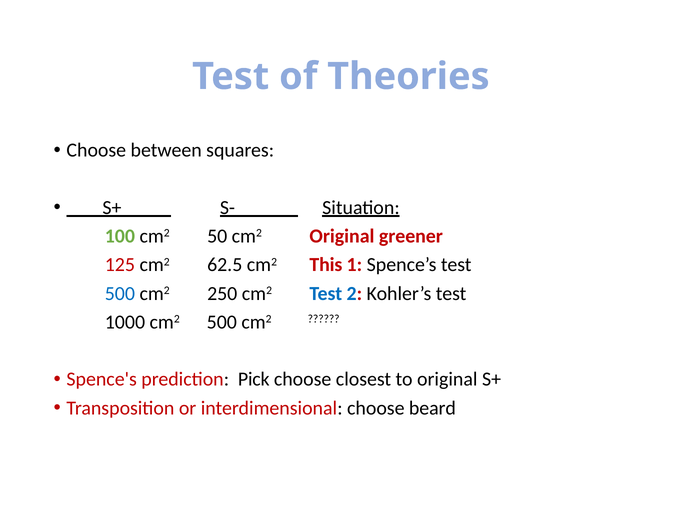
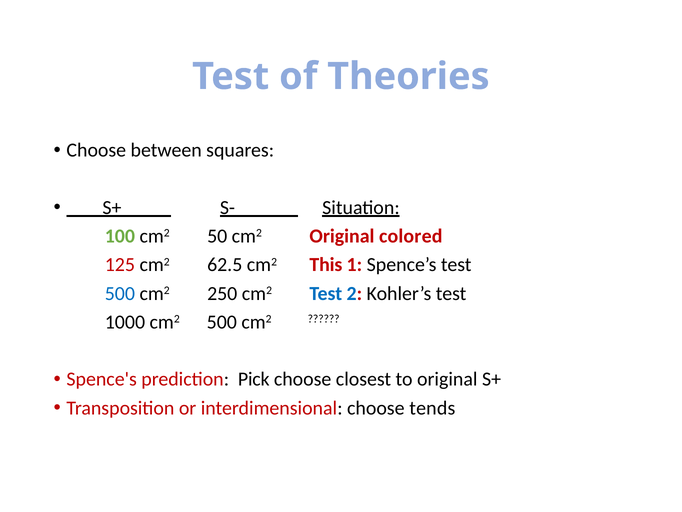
greener: greener -> colored (411, 236)
beard: beard -> tends (432, 408)
